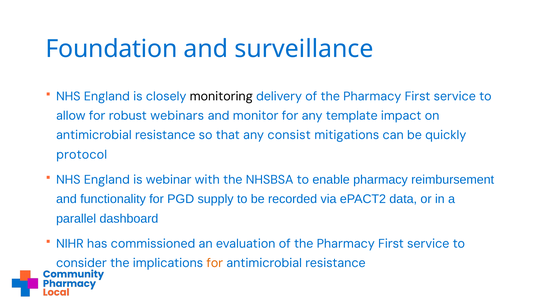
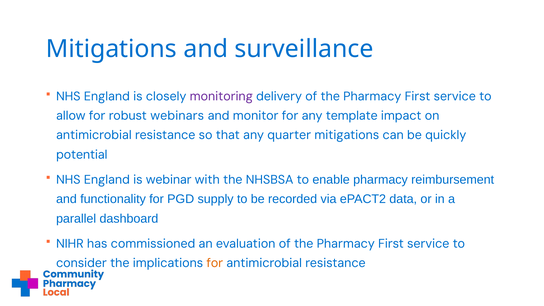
Foundation: Foundation -> Mitigations (111, 49)
monitoring colour: black -> purple (221, 96)
consist: consist -> quarter (289, 135)
protocol: protocol -> potential (82, 155)
